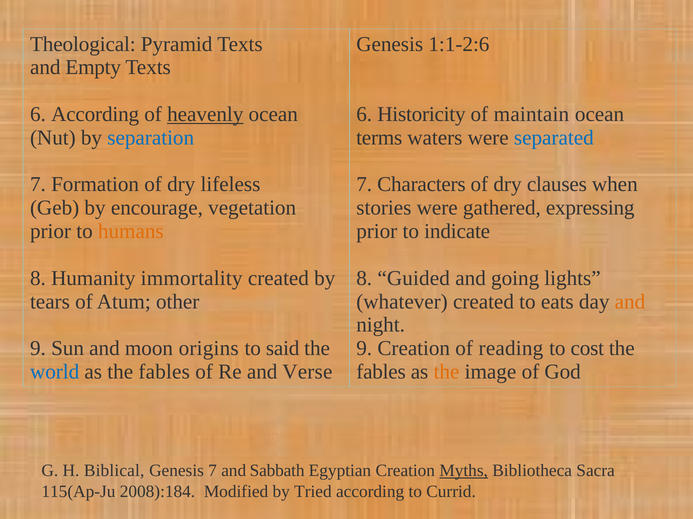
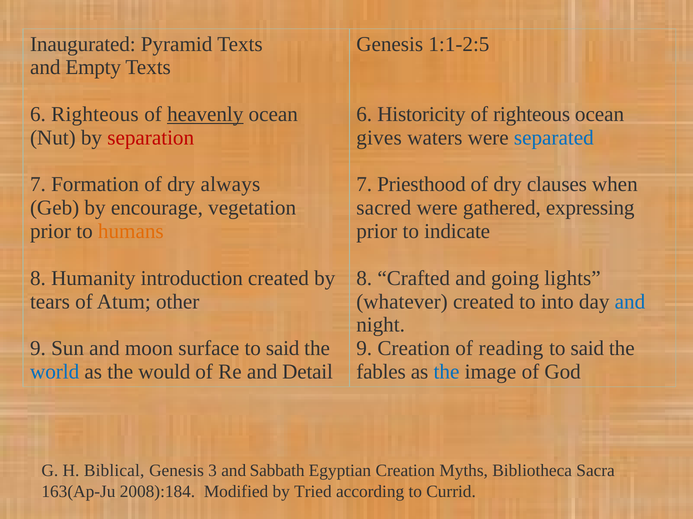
Theological: Theological -> Inaugurated (83, 44)
1:1-2:6: 1:1-2:6 -> 1:1-2:5 (459, 44)
6 According: According -> Righteous (95, 114)
of maintain: maintain -> righteous (532, 114)
separation colour: blue -> red (151, 138)
terms: terms -> gives (379, 138)
lifeless: lifeless -> always (230, 185)
Characters: Characters -> Priesthood (421, 185)
stories: stories -> sacred (384, 208)
immortality: immortality -> introduction (192, 279)
Guided: Guided -> Crafted (414, 279)
eats: eats -> into (557, 302)
and colour: orange -> blue (630, 302)
origins: origins -> surface (209, 349)
cost: cost -> said (587, 349)
as the fables: fables -> would (164, 372)
Verse: Verse -> Detail (308, 372)
the colour: orange -> blue (447, 372)
Genesis 7: 7 -> 3 (213, 471)
Myths underline: present -> none (464, 471)
115(Ap-Ju: 115(Ap-Ju -> 163(Ap-Ju (78, 492)
